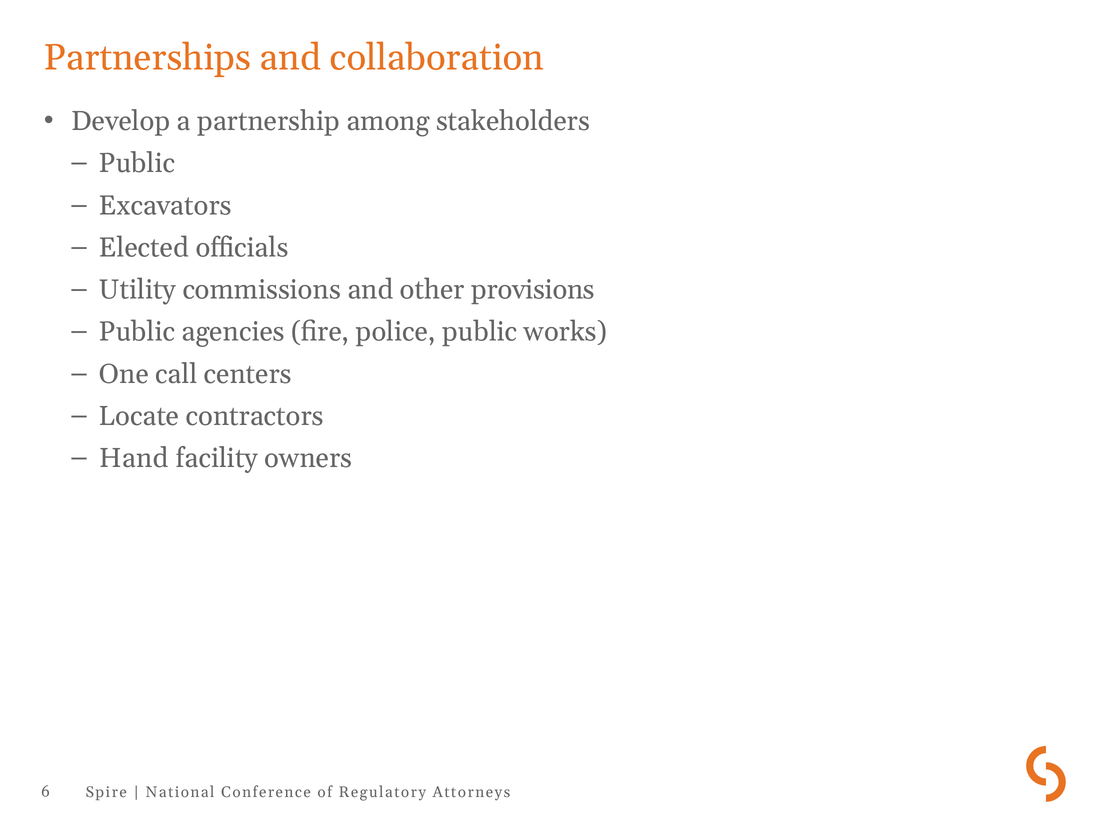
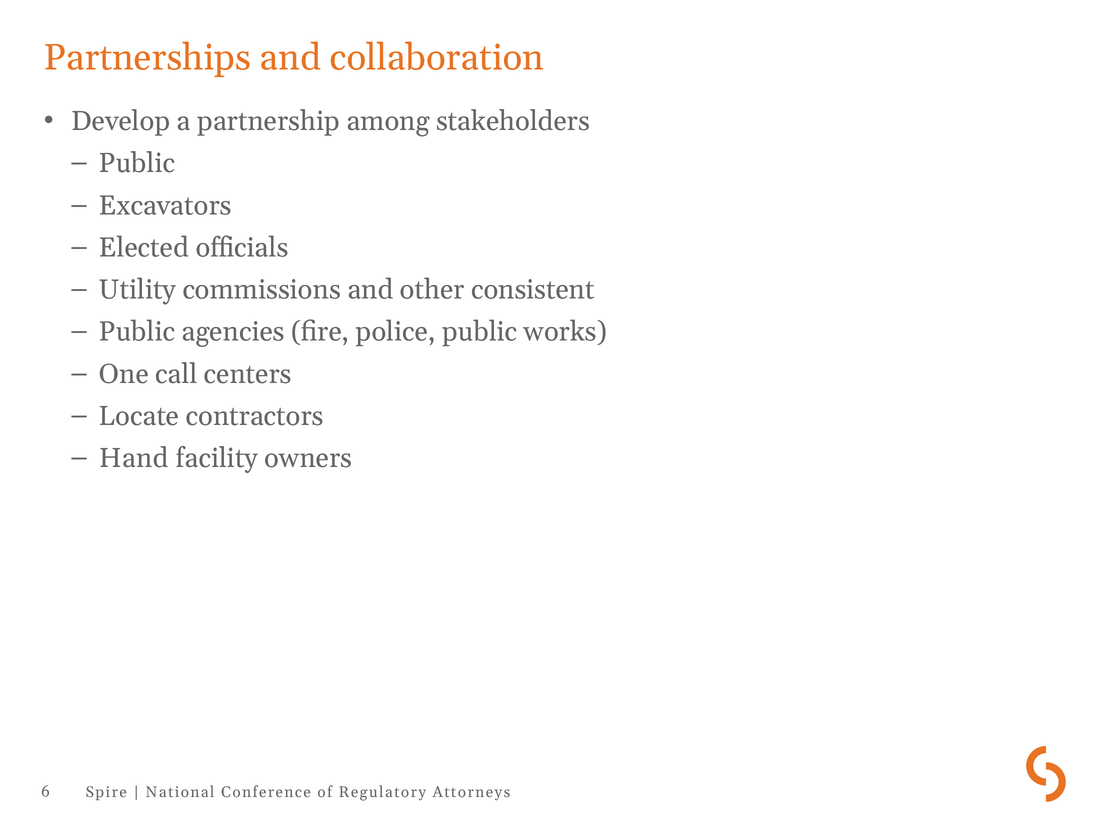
provisions: provisions -> consistent (533, 290)
